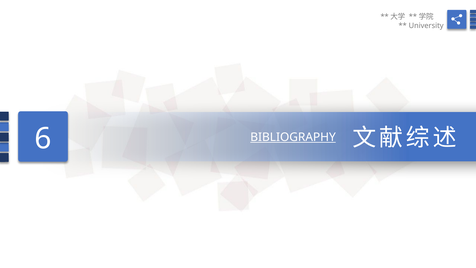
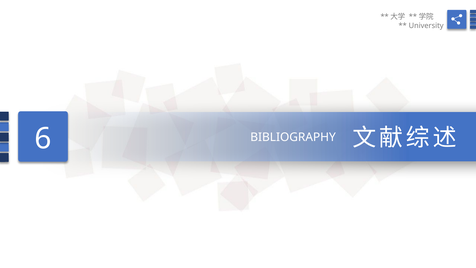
BIBLIOGRAPHY underline: present -> none (293, 137)
